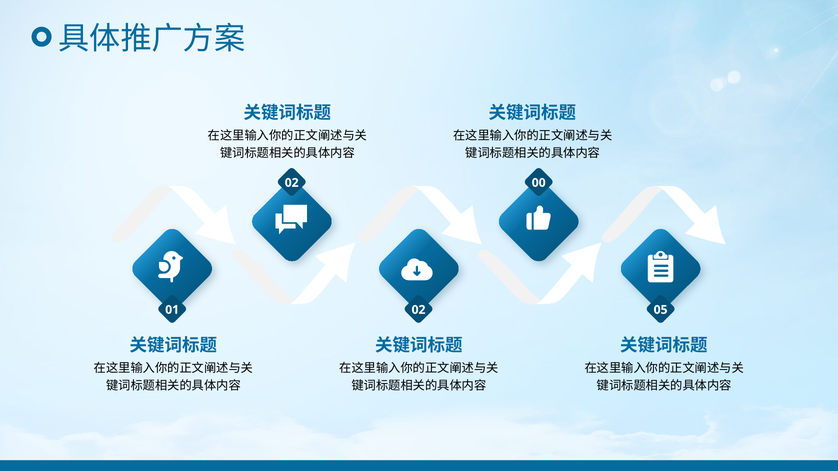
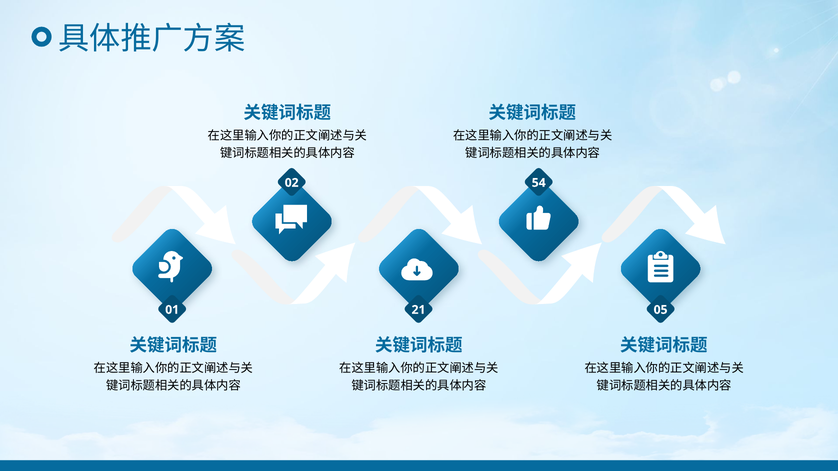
00: 00 -> 54 (539, 183)
01 02: 02 -> 21 (419, 310)
